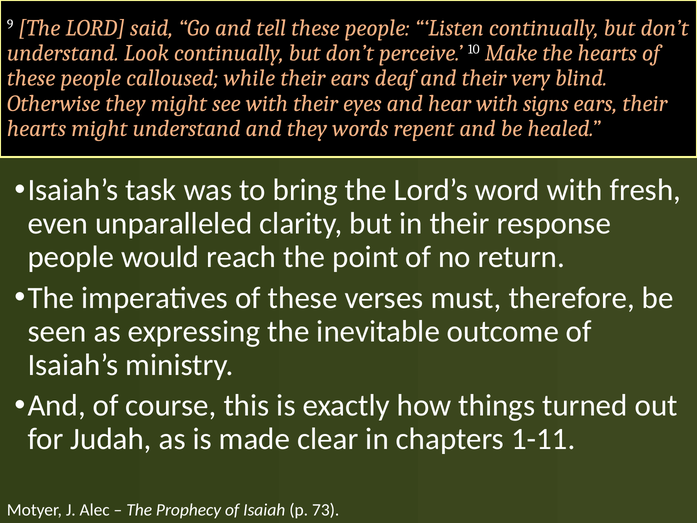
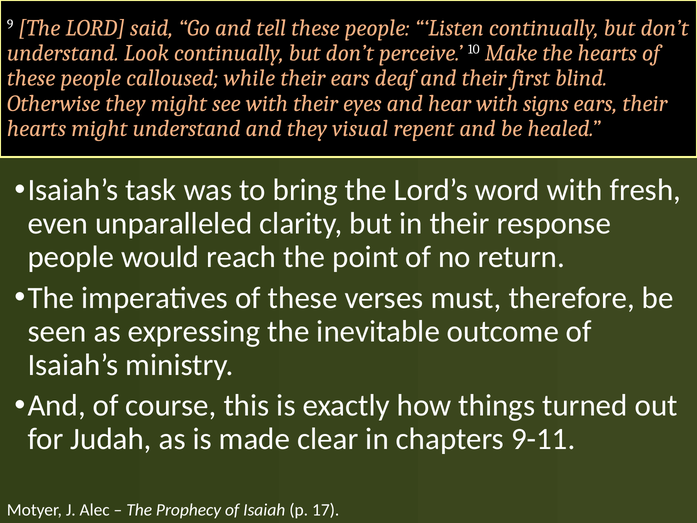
very: very -> first (531, 78)
words: words -> visual (360, 128)
1-11: 1-11 -> 9-11 (543, 439)
73: 73 -> 17 (326, 510)
